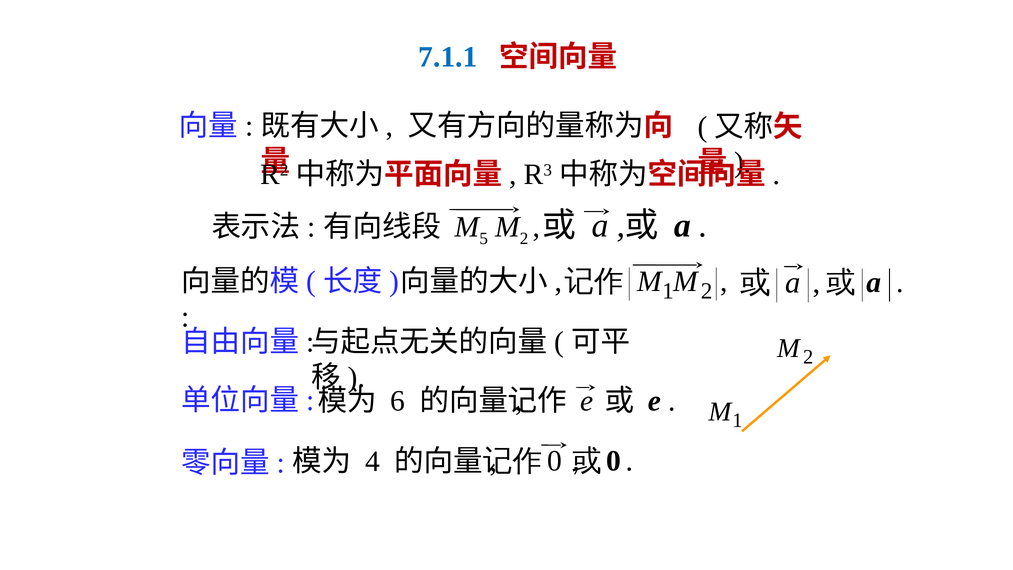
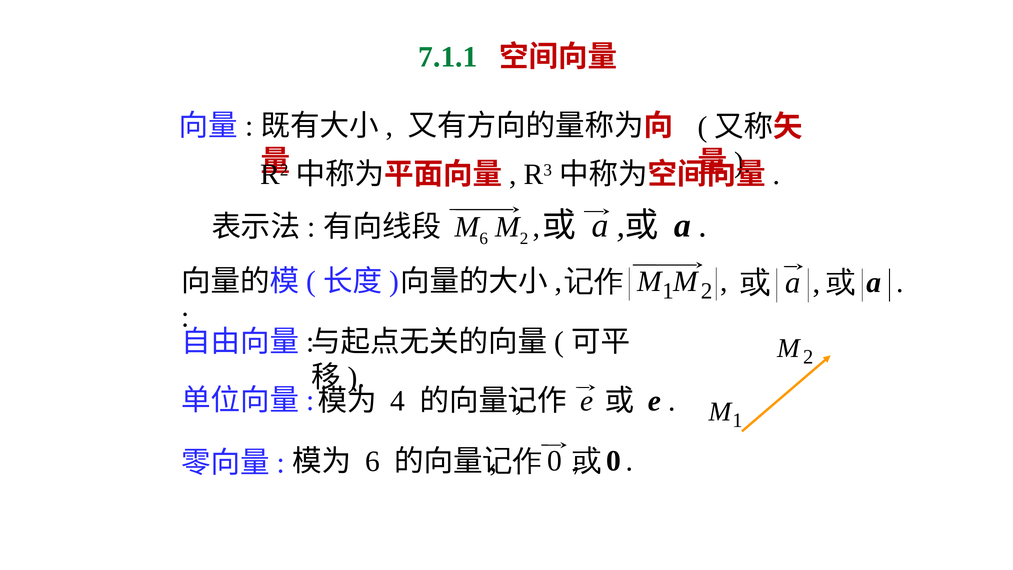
7.1.1 colour: blue -> green (448, 57)
5: 5 -> 6 (484, 238)
6: 6 -> 4 (398, 401)
4: 4 -> 6 (372, 461)
